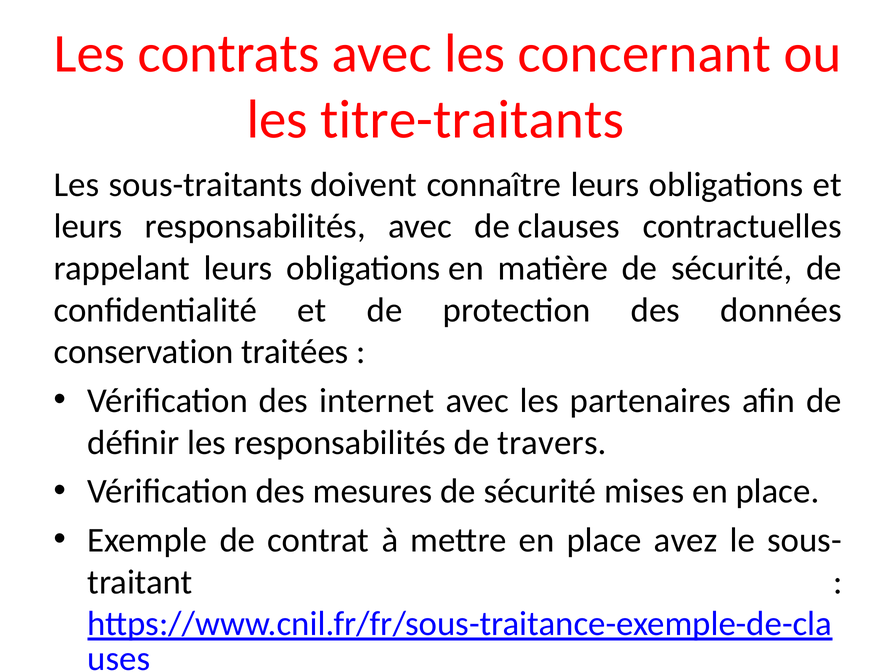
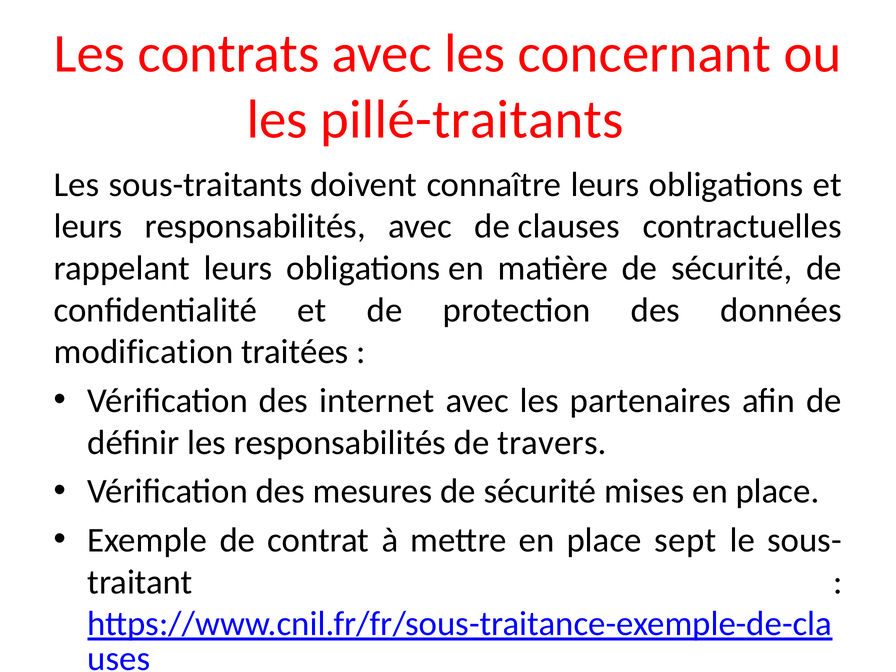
titre-traitants: titre-traitants -> pillé-traitants (472, 120)
conservation: conservation -> modification (144, 352)
avez: avez -> sept (685, 540)
